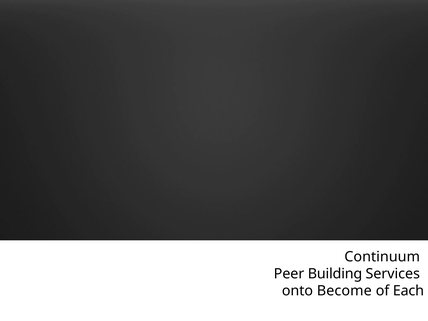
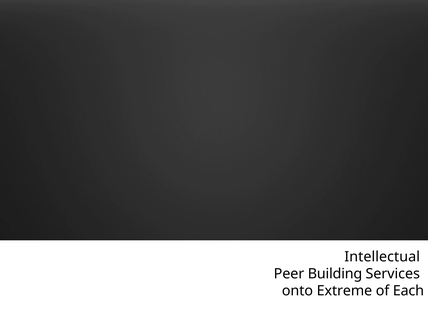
Continuum: Continuum -> Intellectual (382, 257)
Become: Become -> Extreme (344, 291)
